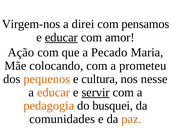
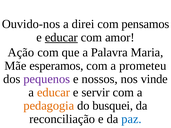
Virgem-nos: Virgem-nos -> Ouvido-nos (31, 24)
Pecado: Pecado -> Palavra (109, 53)
colocando: colocando -> esperamos (56, 66)
pequenos colour: orange -> purple (47, 79)
cultura: cultura -> nossos (100, 79)
nesse: nesse -> vinde (154, 79)
servir underline: present -> none (96, 93)
comunidades: comunidades -> reconciliação (62, 119)
paz colour: orange -> blue (131, 119)
